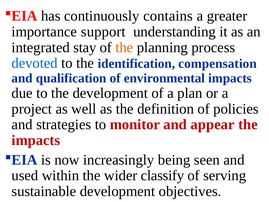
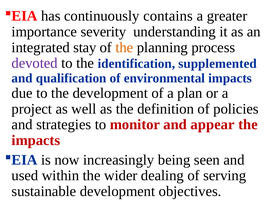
support: support -> severity (103, 32)
devoted colour: blue -> purple (35, 63)
compensation: compensation -> supplemented (218, 64)
classify: classify -> dealing (162, 175)
